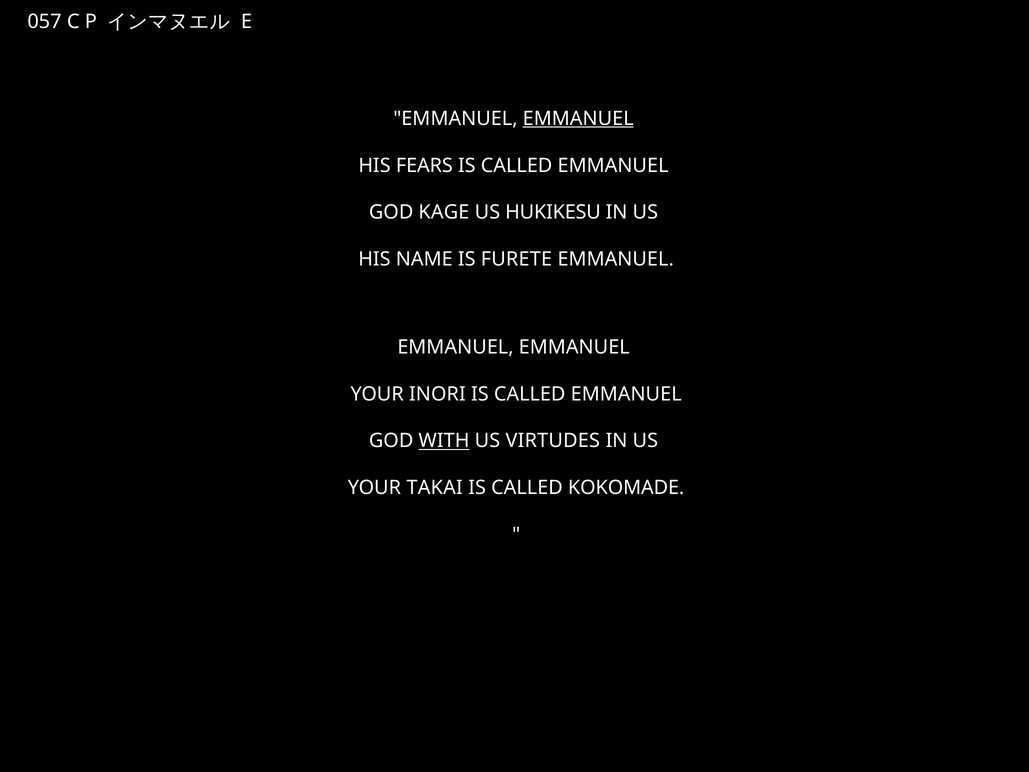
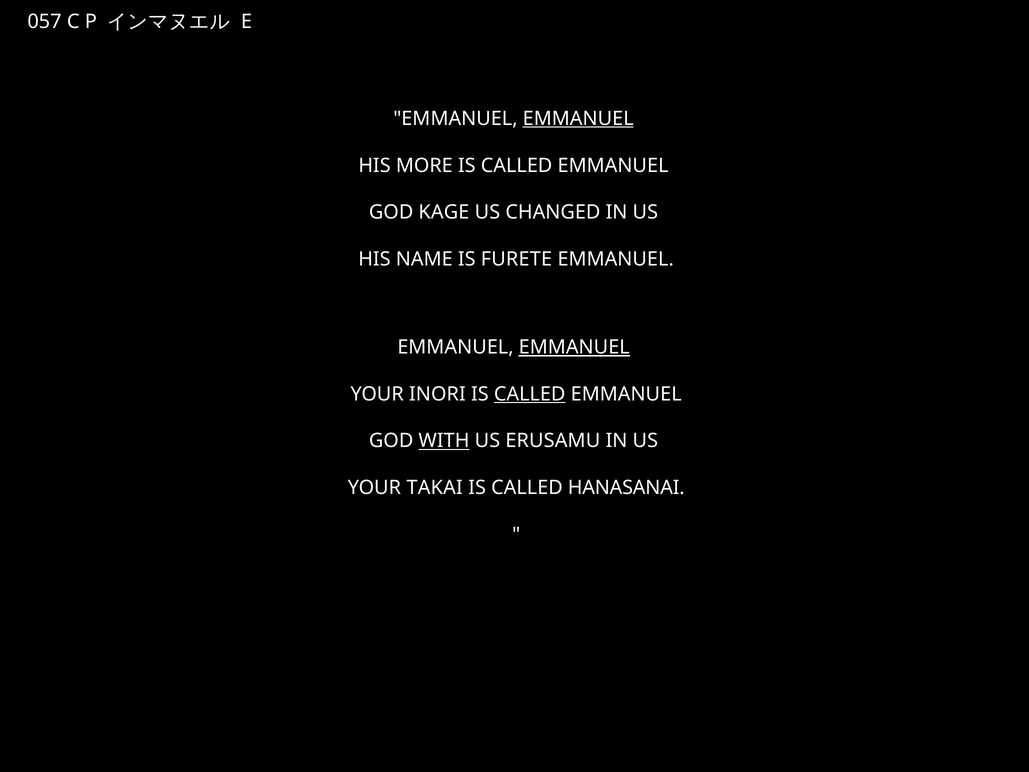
FEARS: FEARS -> MORE (424, 165)
HUKIKESU: HUKIKESU -> CHANGED (553, 212)
EMMANUEL underline: none -> present (574, 347)
CALLED underline: none -> present (530, 394)
VIRTUDES: VIRTUDES -> ERUSAMU (553, 441)
KOKOMADE: KOKOMADE -> HANASANAI (626, 488)
